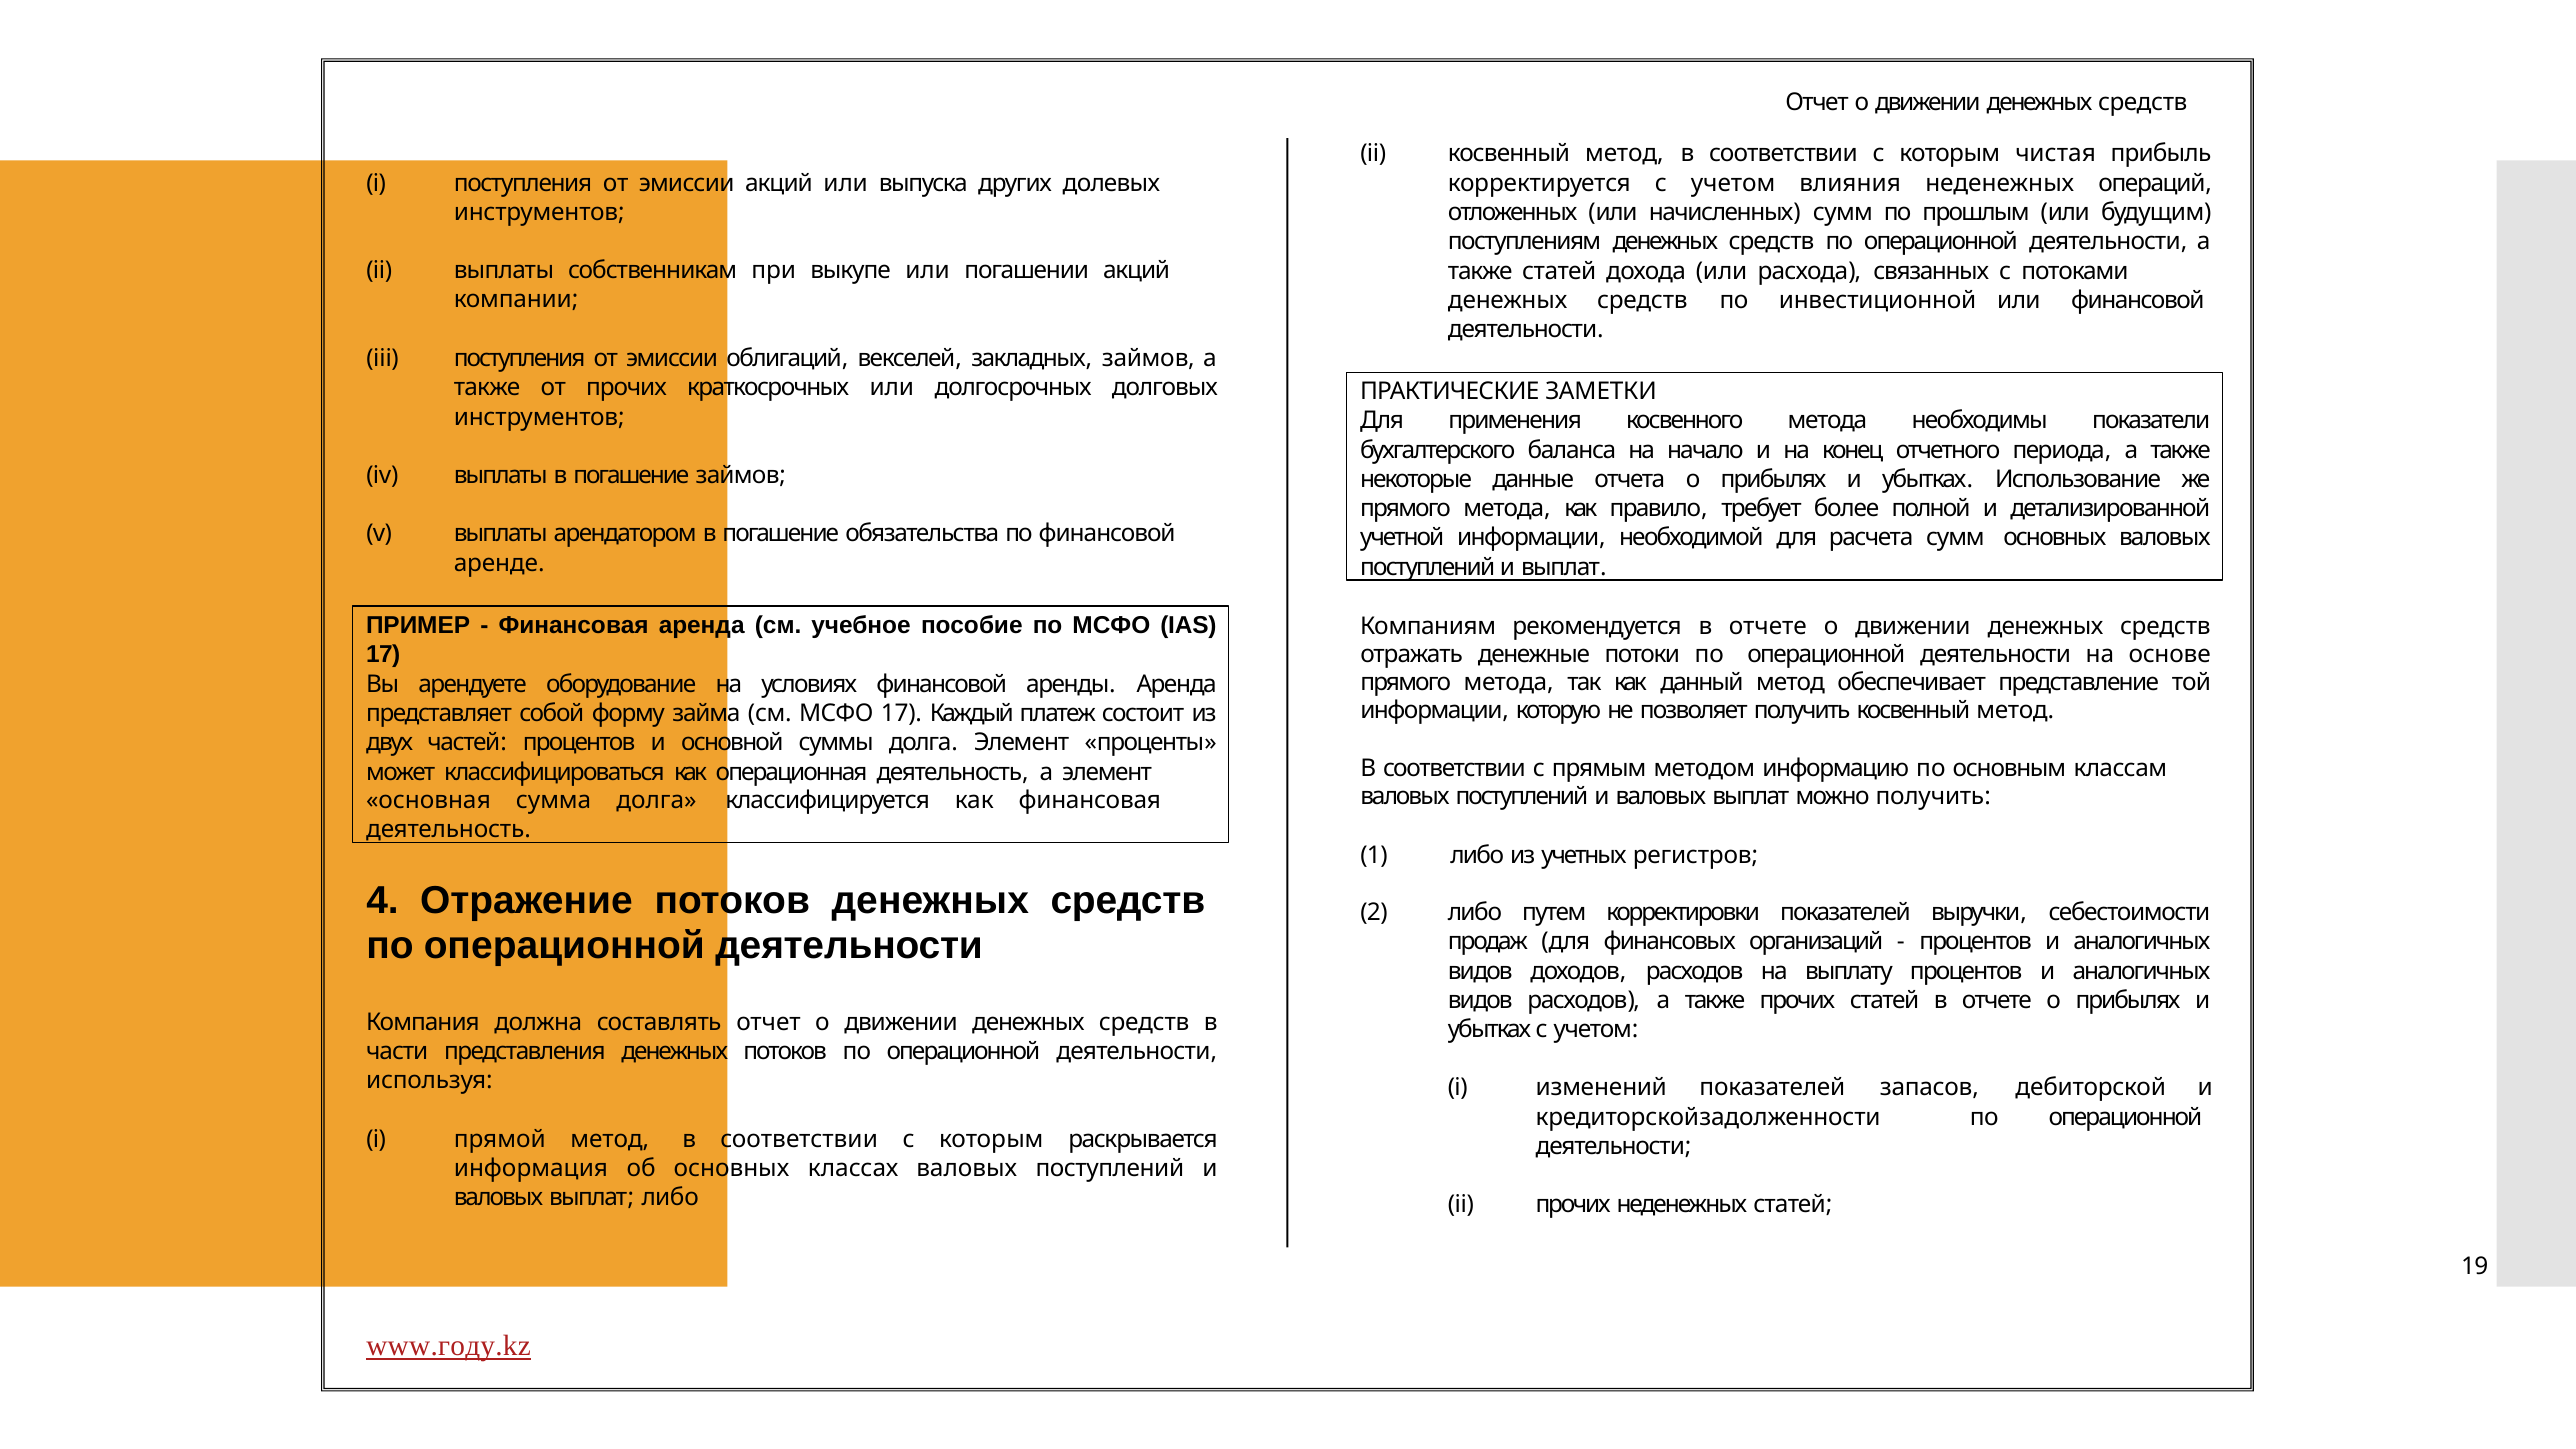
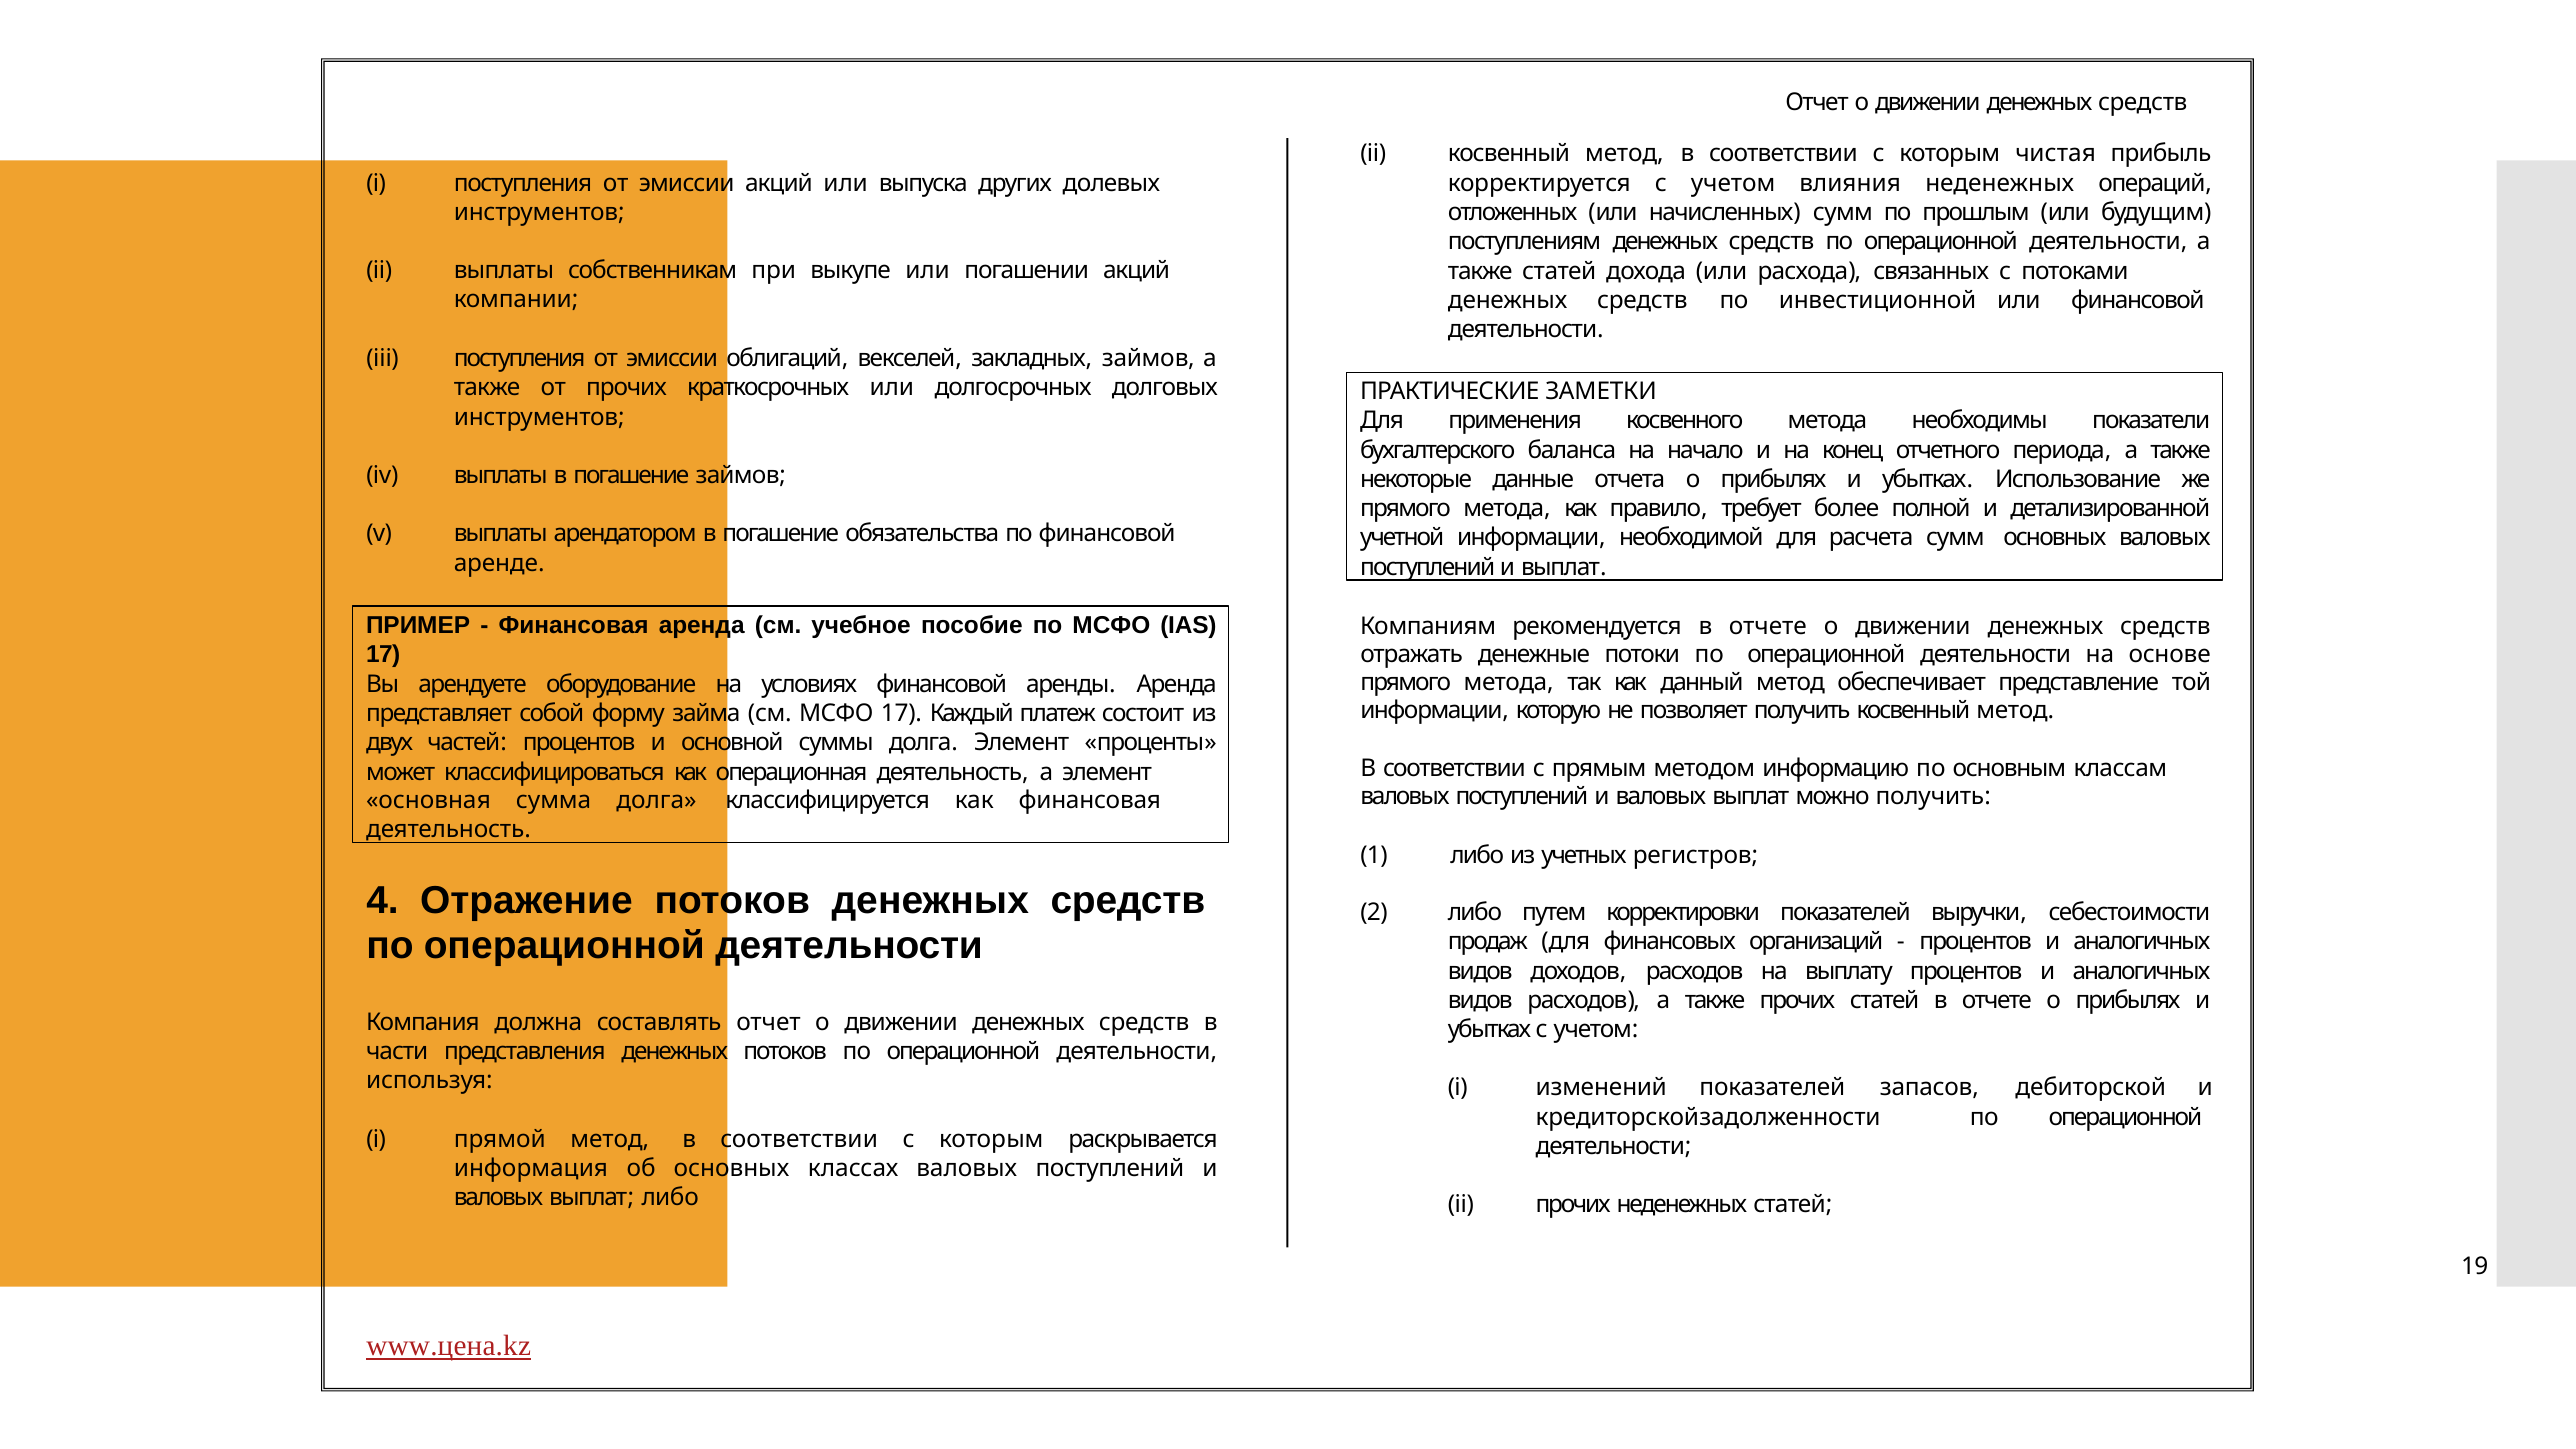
www.году.kz: www.году.kz -> www.цена.kz (449, 1346)
